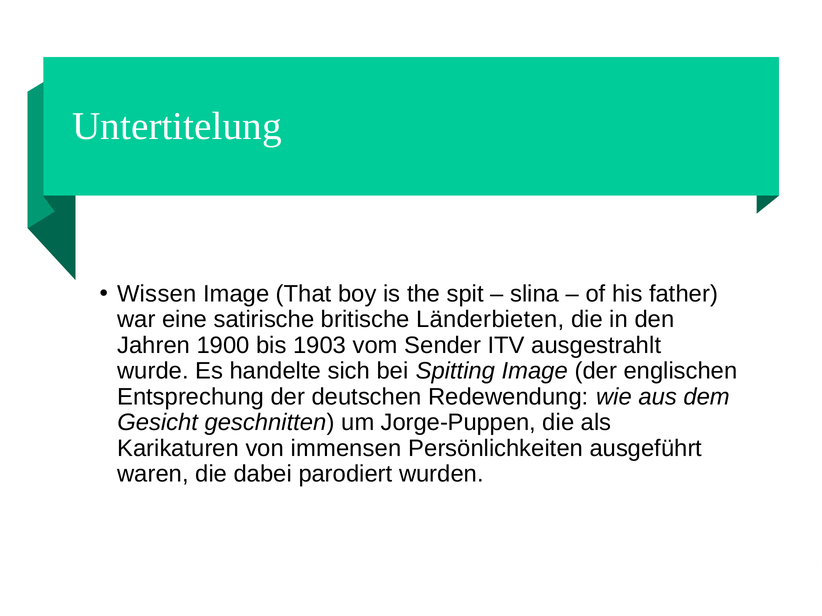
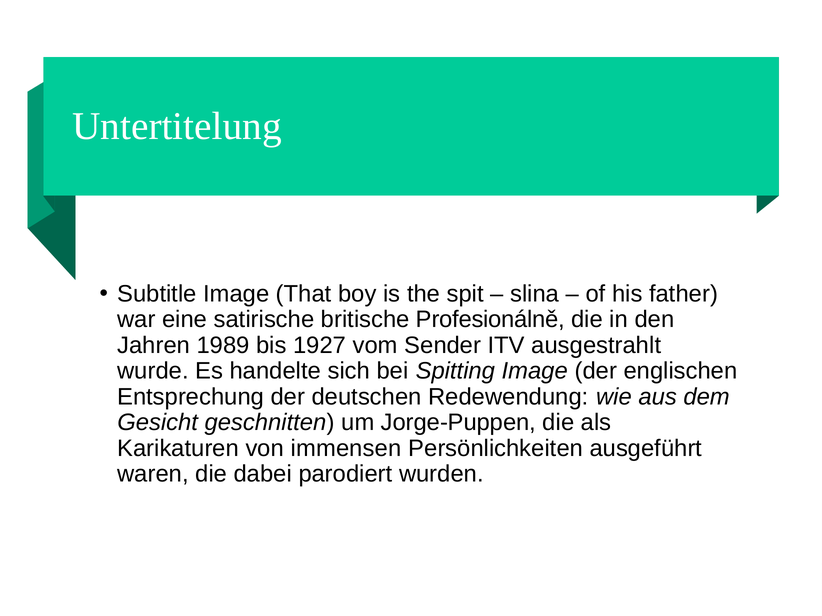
Wissen: Wissen -> Subtitle (157, 294)
Länderbieten: Länderbieten -> Profesionálně (490, 320)
1900: 1900 -> 1989 (223, 345)
1903: 1903 -> 1927 (320, 345)
